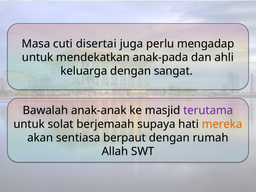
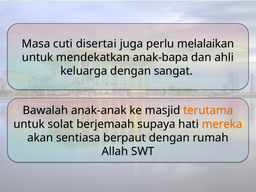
mengadap: mengadap -> melalaikan (206, 44)
anak-pada: anak-pada -> anak-bapa (160, 57)
terutama colour: purple -> orange (208, 110)
